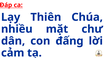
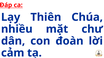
đấng: đấng -> đoàn (69, 41)
